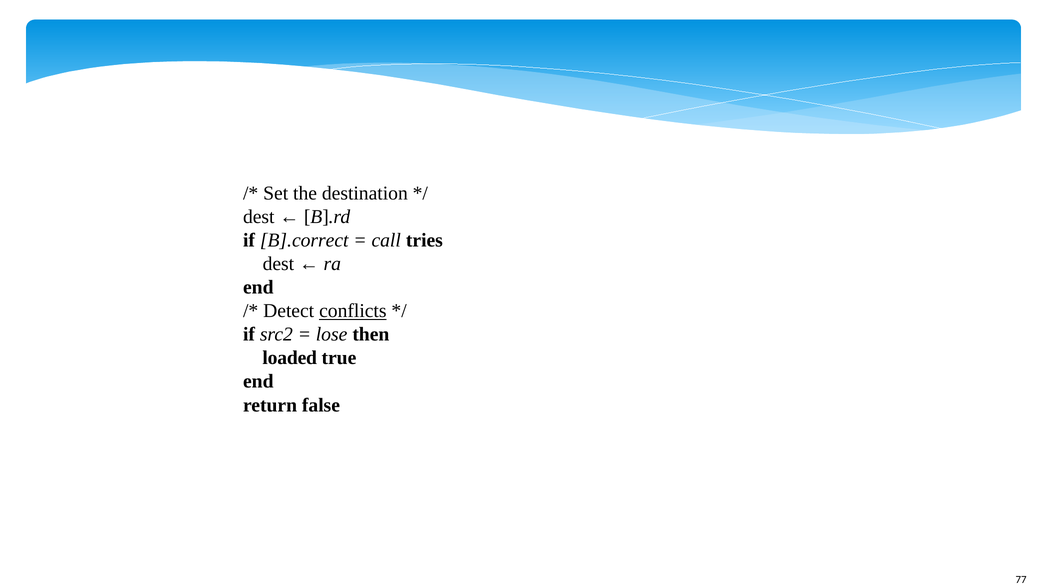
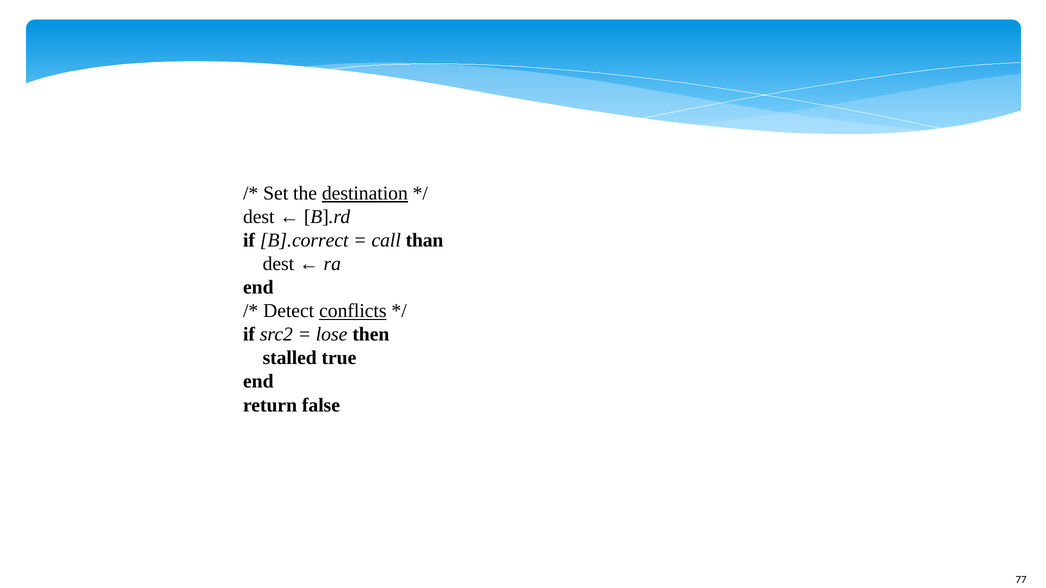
destination underline: none -> present (365, 193)
tries: tries -> than (425, 241)
loaded: loaded -> stalled (290, 358)
